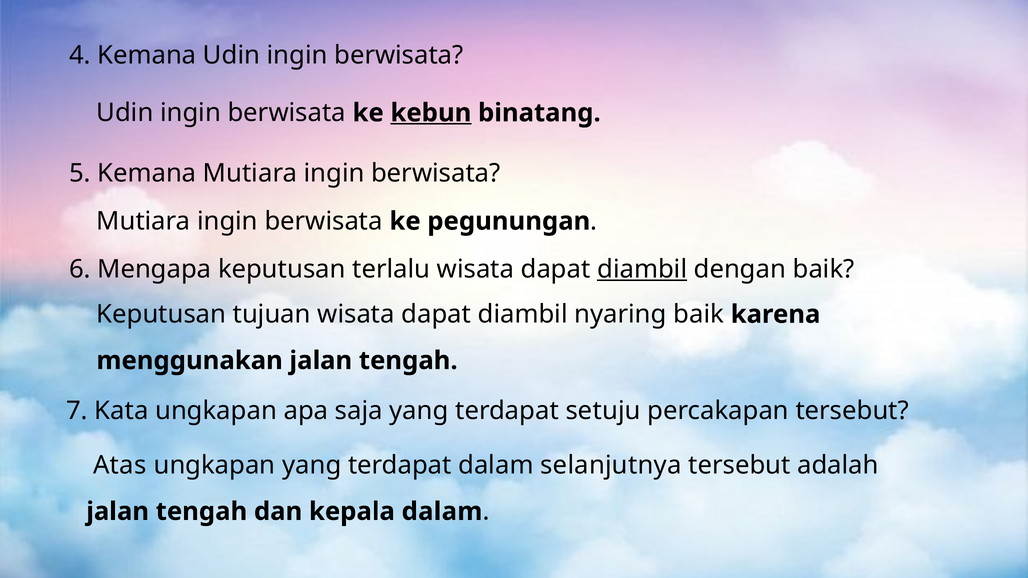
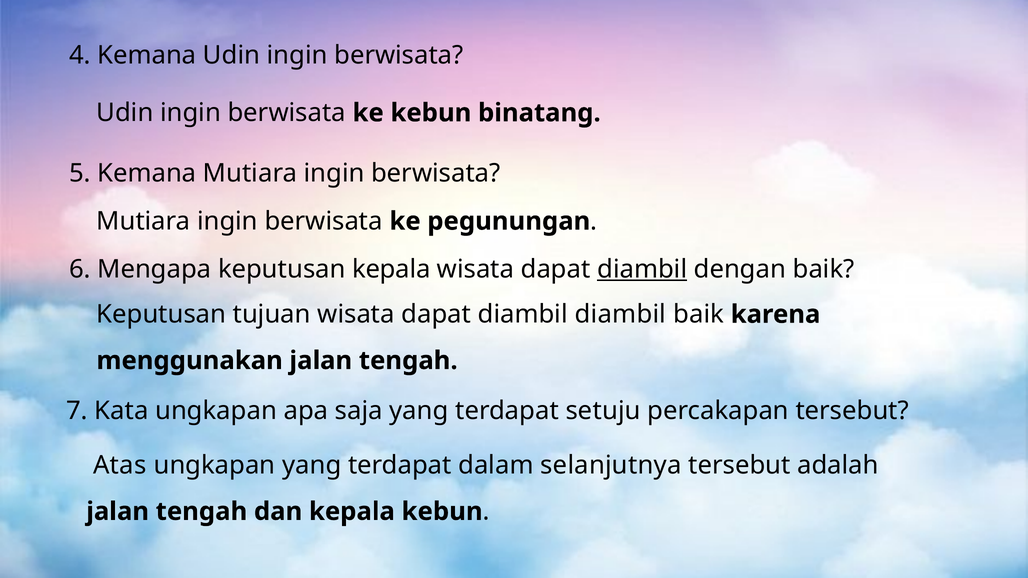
kebun underline: present -> none (431, 113)
keputusan terlalu: terlalu -> kepala (391, 269)
diambil nyaring: nyaring -> diambil (620, 314)
kepala dalam: dalam -> kebun (442, 512)
